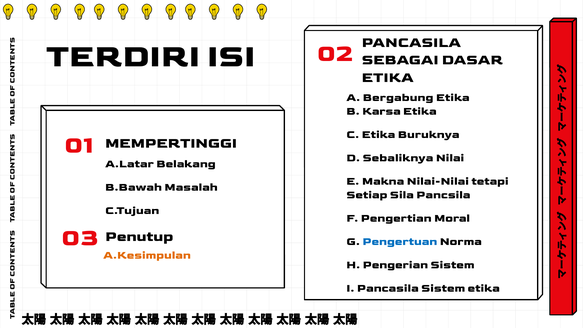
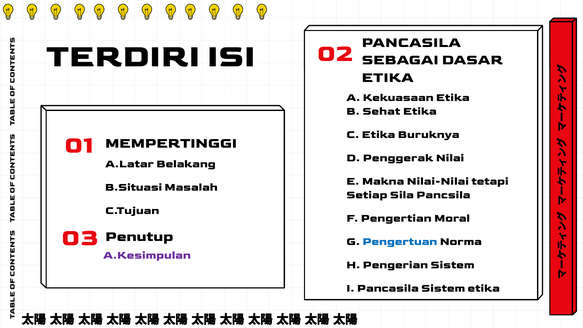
Bergabung: Bergabung -> Kekuasaan (398, 98)
Karsa: Karsa -> Sehat (381, 111)
Sebaliknya: Sebaliknya -> Penggerak (398, 158)
B.Bawah: B.Bawah -> B.Situasi (134, 187)
A.Kesimpulan colour: orange -> purple (147, 255)
